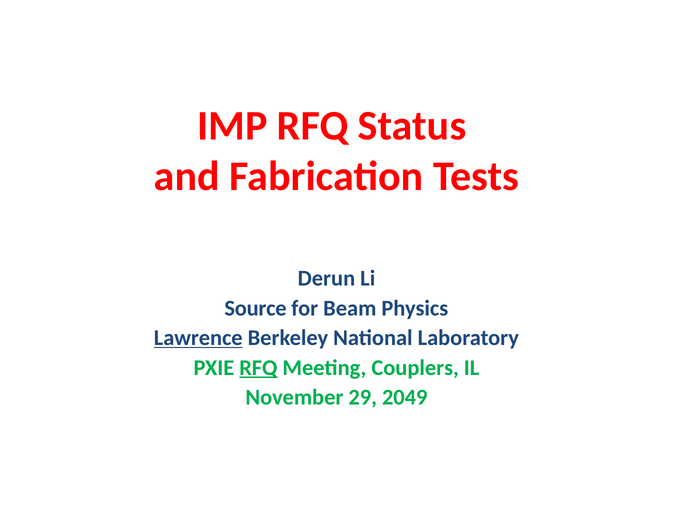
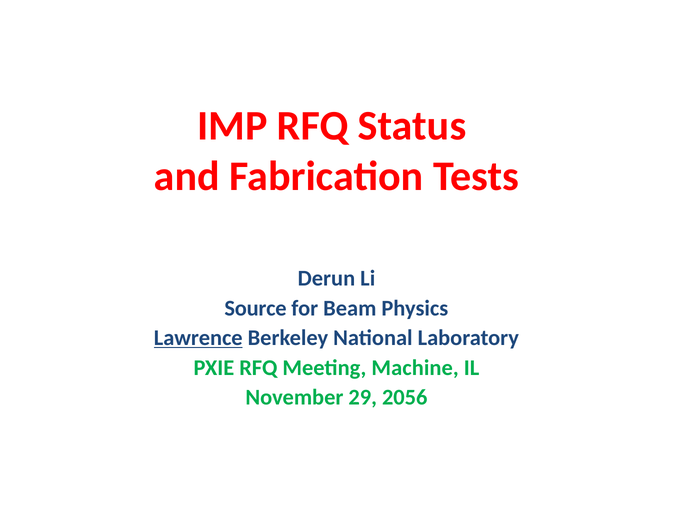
RFQ underline: present -> none (258, 367)
Couplers: Couplers -> Machine (415, 367)
2049: 2049 -> 2056 (405, 397)
